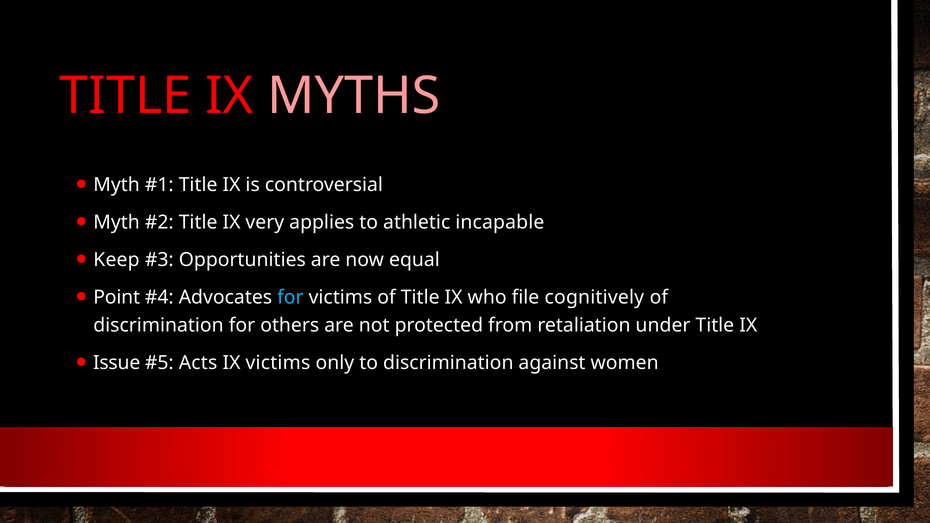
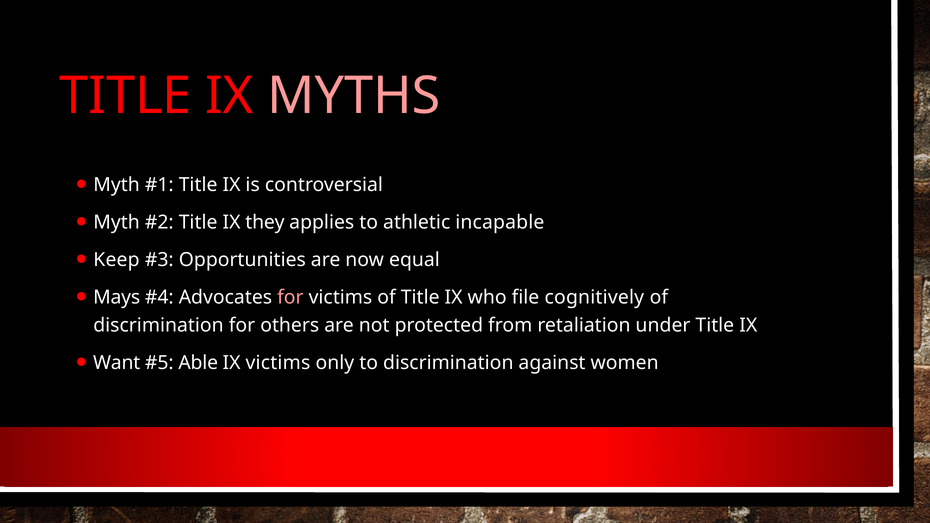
very: very -> they (265, 222)
Point: Point -> Mays (117, 298)
for colour: light blue -> pink (290, 298)
Issue: Issue -> Want (117, 363)
Acts: Acts -> Able (198, 363)
